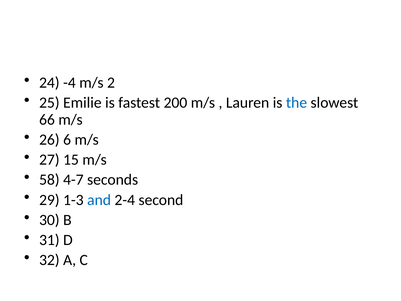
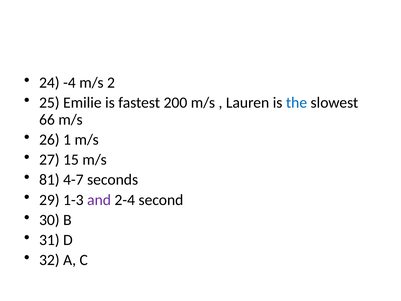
6: 6 -> 1 (67, 140)
58: 58 -> 81 (49, 180)
and colour: blue -> purple (99, 200)
